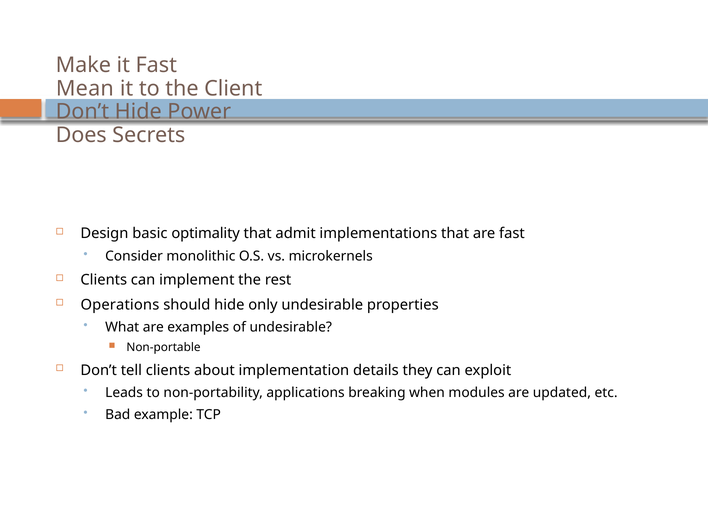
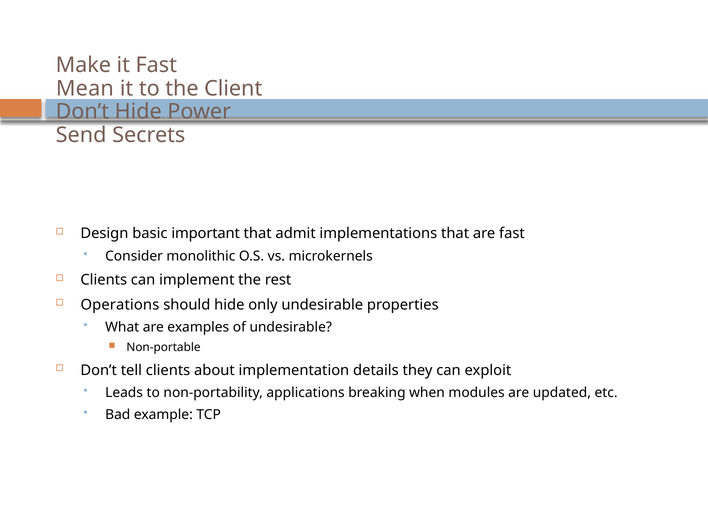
Does: Does -> Send (81, 135)
optimality: optimality -> important (206, 234)
